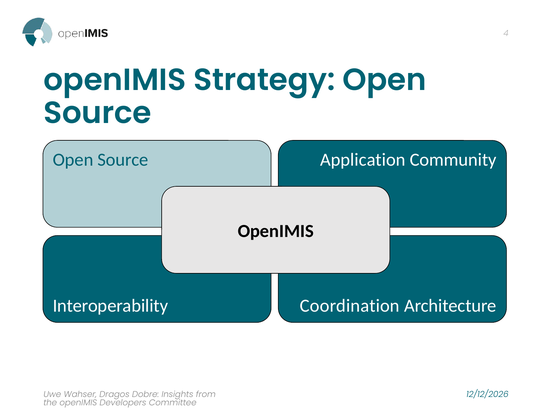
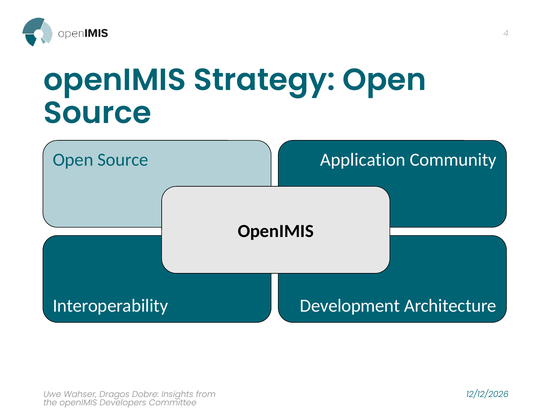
Coordination: Coordination -> Development (350, 306)
